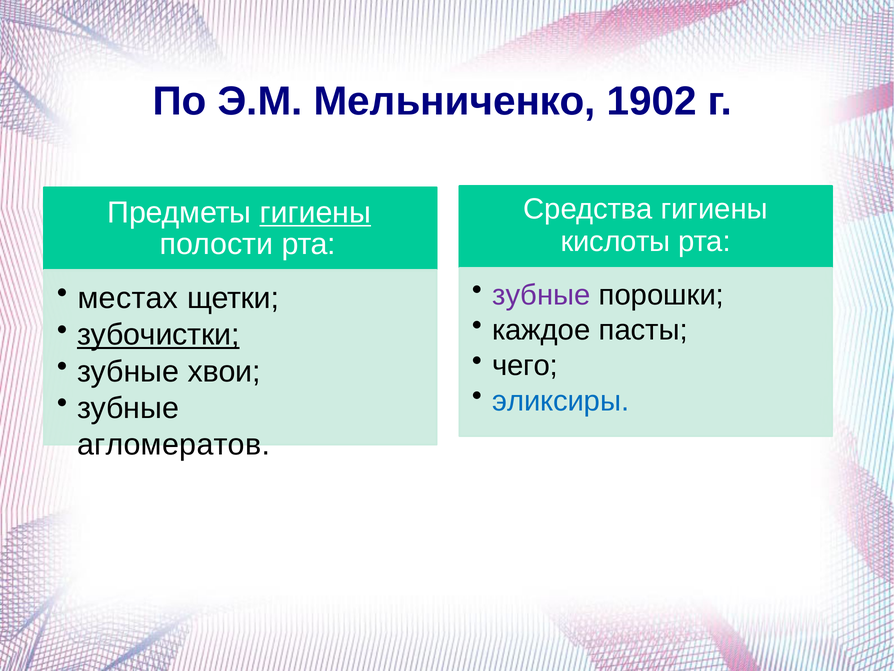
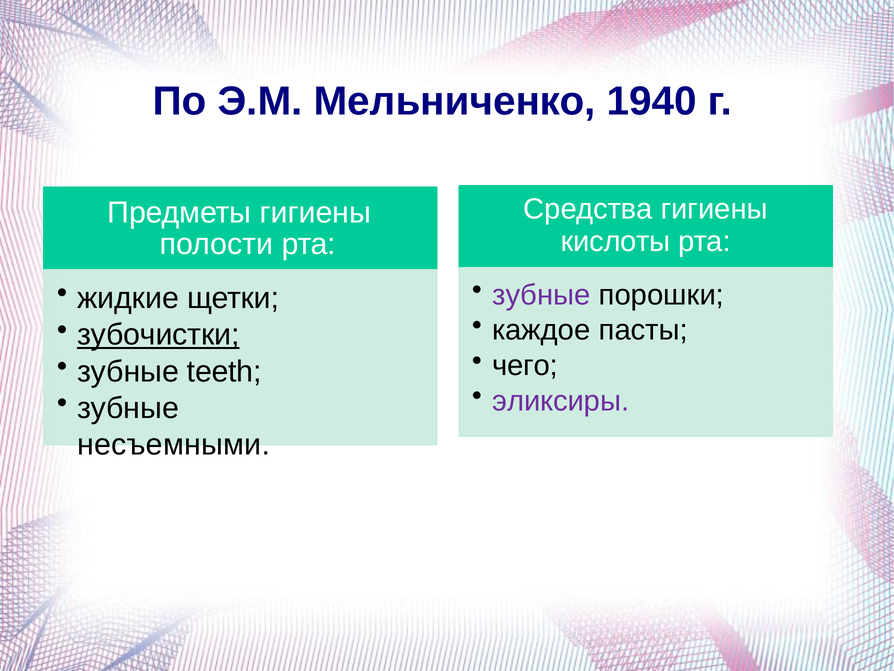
1902: 1902 -> 1940 (652, 101)
гигиены underline: present -> none (315, 212)
местах: местах -> жидкие (128, 298)
хвои: хвои -> teeth (224, 371)
эликсиры colour: blue -> purple (561, 401)
агломератов: агломератов -> несъемными (174, 445)
